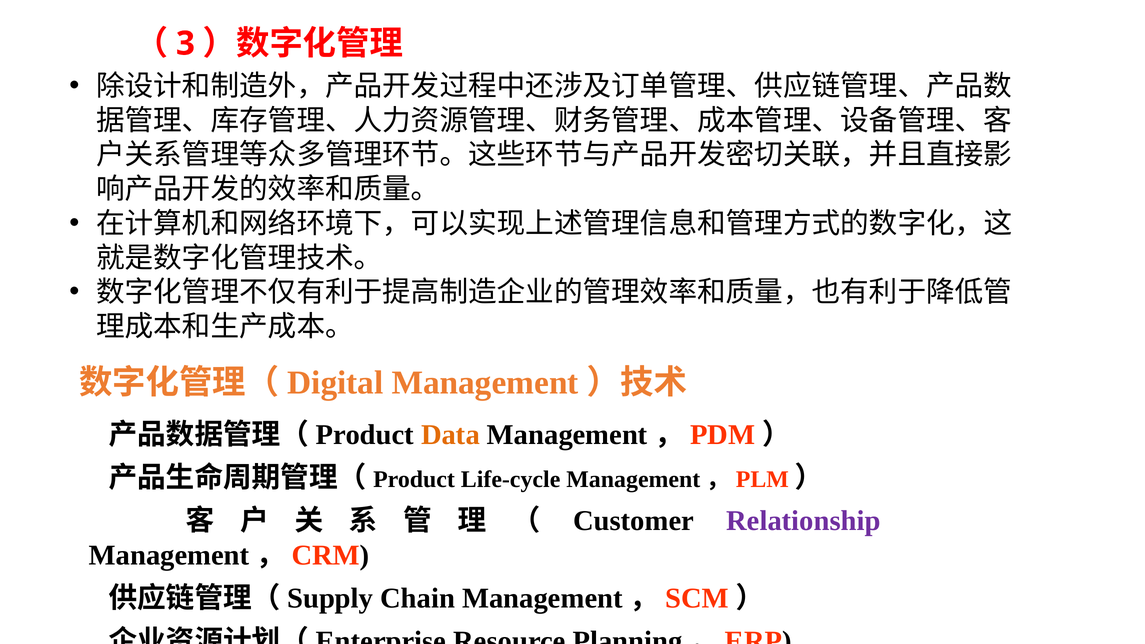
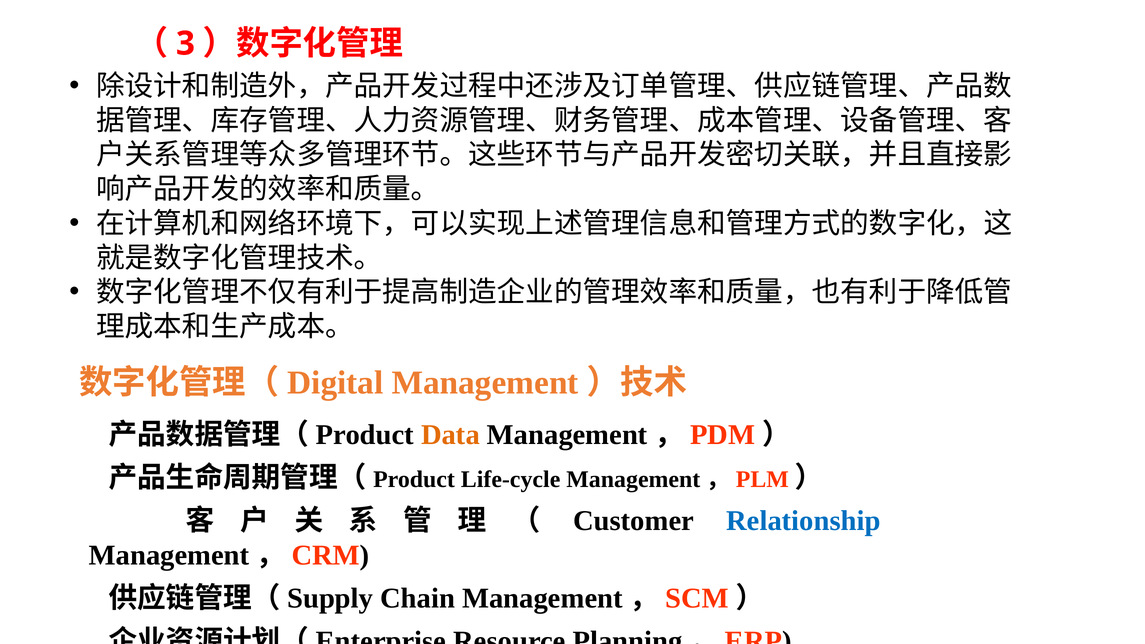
Relationship colour: purple -> blue (803, 521)
